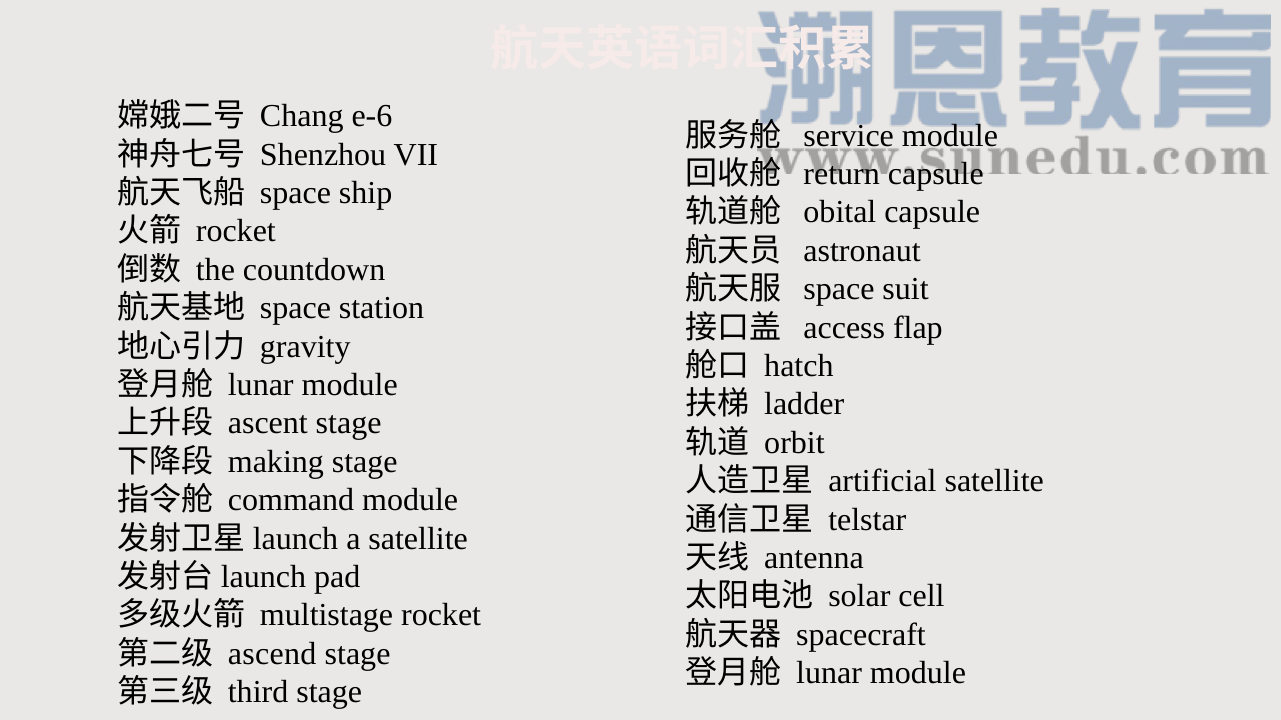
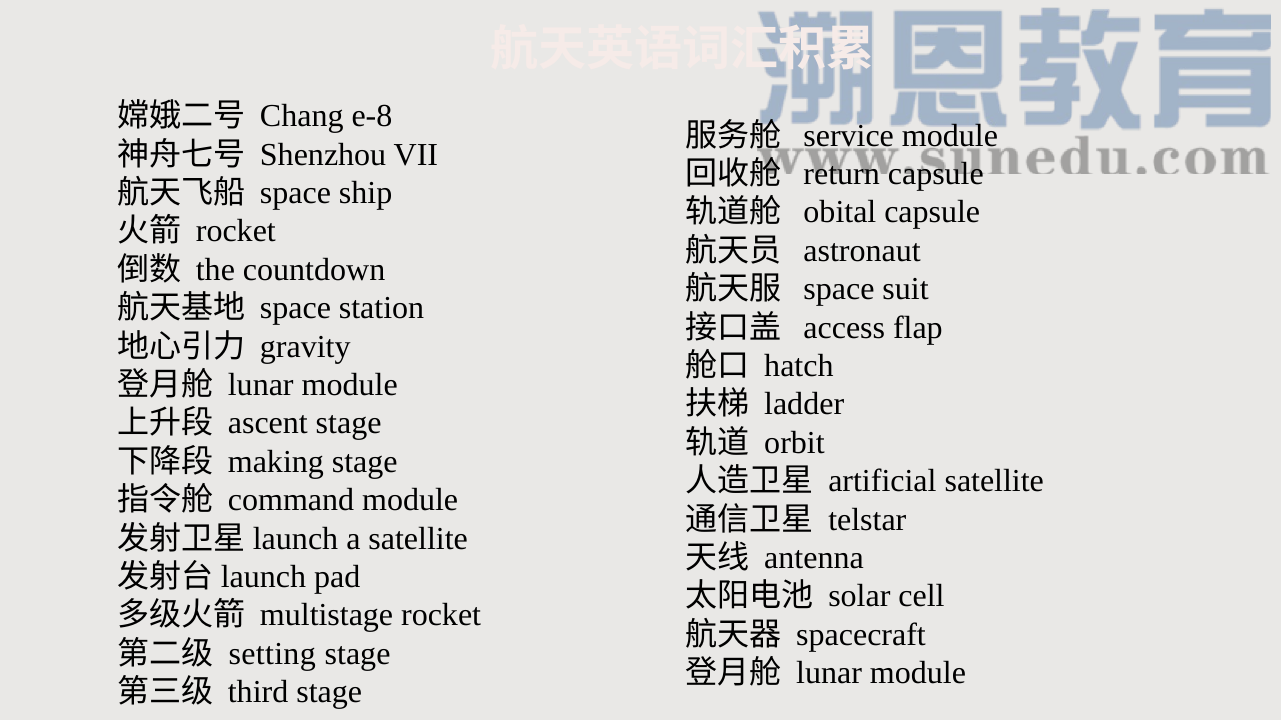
e-6: e-6 -> e-8 (372, 116)
ascend: ascend -> setting (272, 654)
